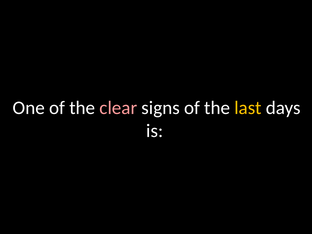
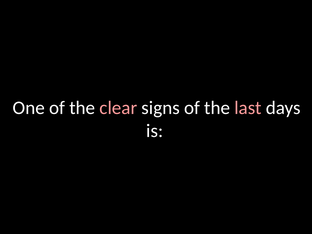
last colour: yellow -> pink (248, 108)
